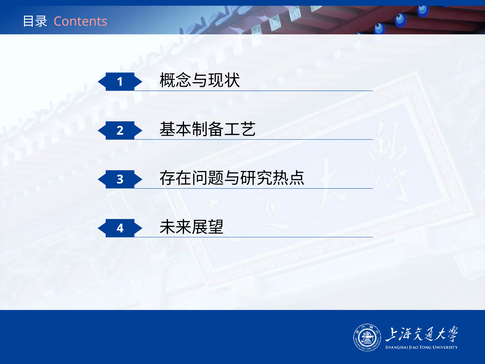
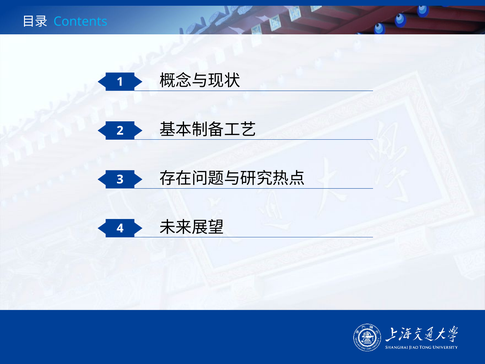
Contents colour: pink -> light blue (80, 22)
